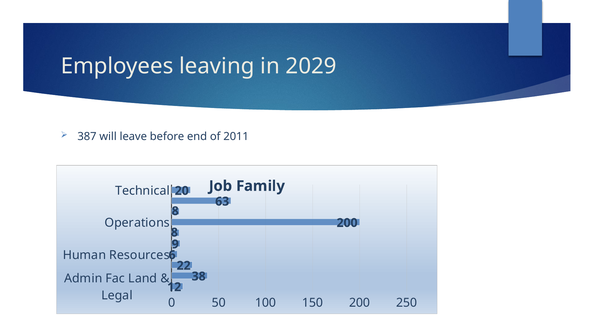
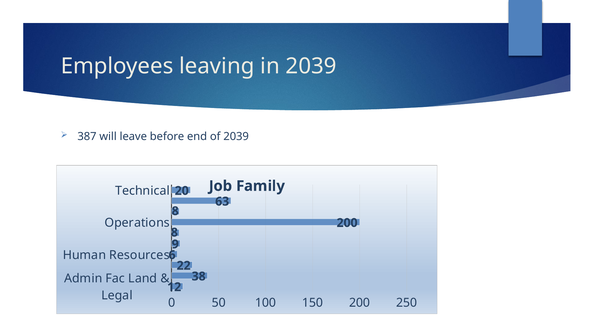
in 2029: 2029 -> 2039 (311, 66)
of 2011: 2011 -> 2039 (236, 137)
